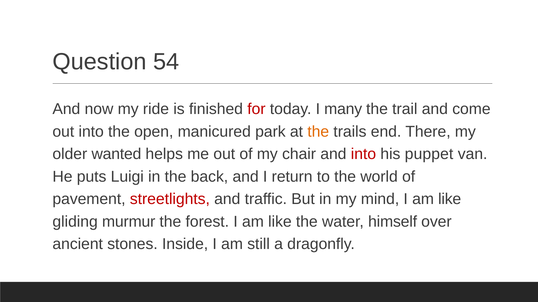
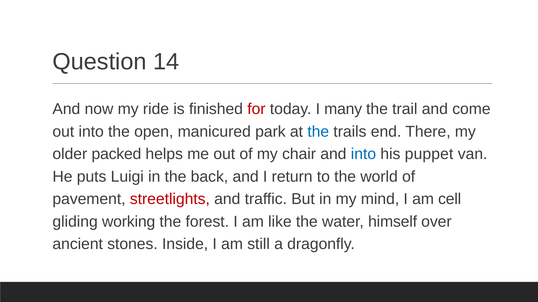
54: 54 -> 14 (166, 62)
the colour: orange -> blue (318, 132)
wanted: wanted -> packed (116, 154)
into colour: red -> blue (363, 154)
mind I am like: like -> cell (450, 199)
murmur: murmur -> working (129, 222)
